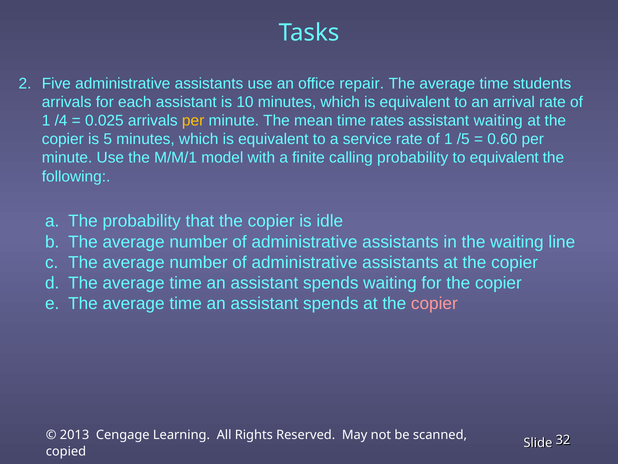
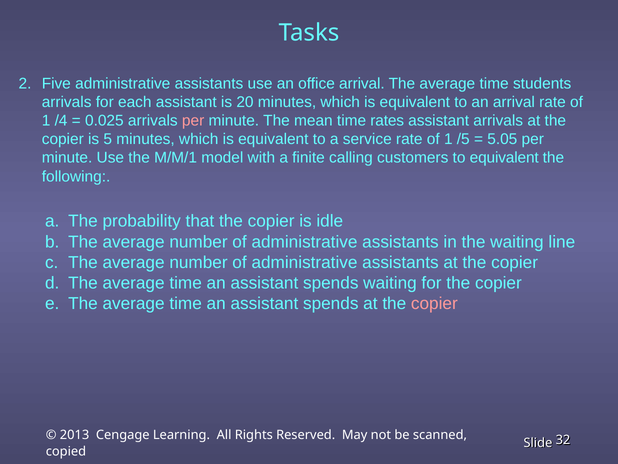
office repair: repair -> arrival (362, 84)
10: 10 -> 20 (245, 102)
per colour: yellow -> pink (193, 121)
assistant waiting: waiting -> arrivals (498, 121)
0.60: 0.60 -> 5.05 (502, 139)
calling probability: probability -> customers (413, 158)
